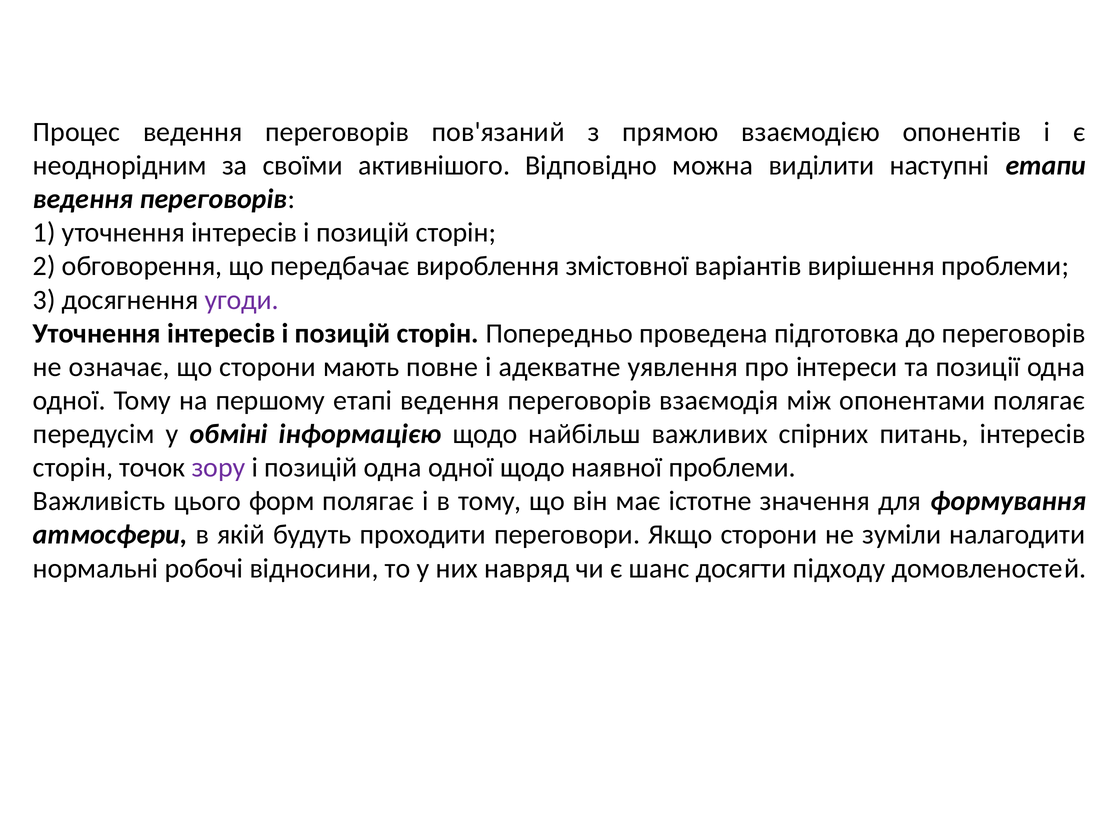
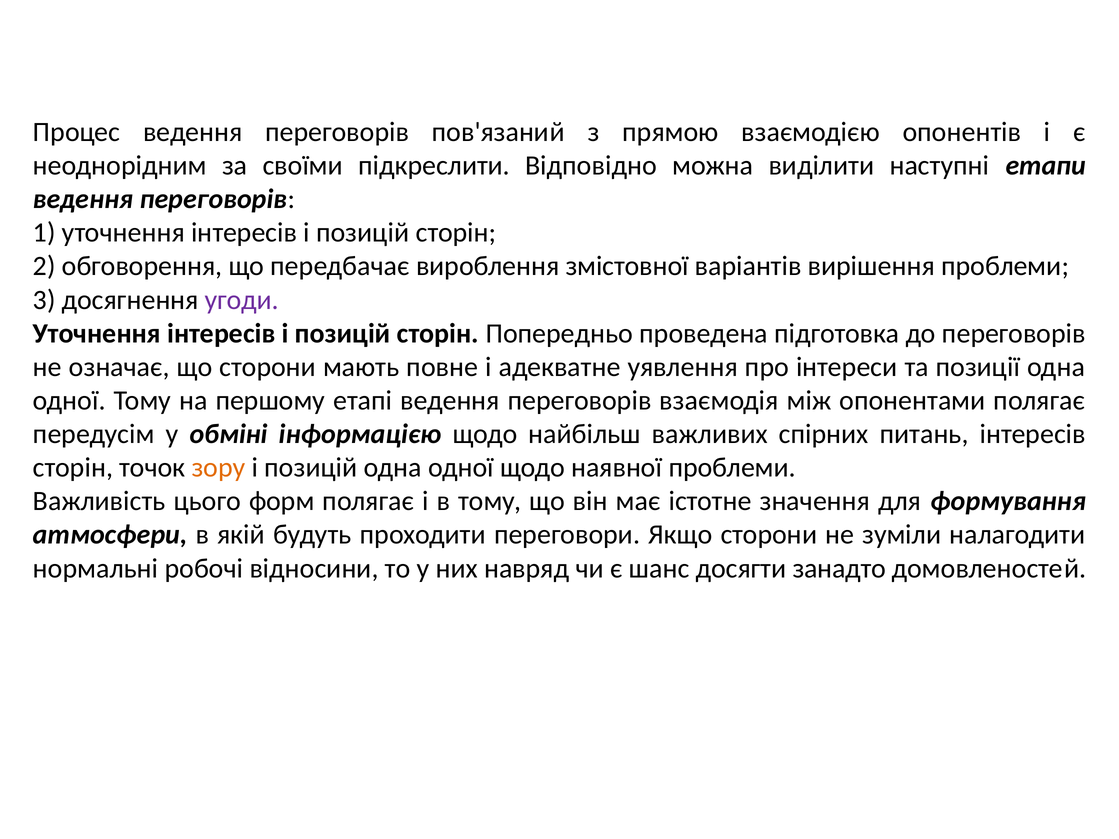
активнішого: активнішого -> підкреслити (434, 166)
зору colour: purple -> orange (219, 468)
підходу: підходу -> занадто (839, 568)
